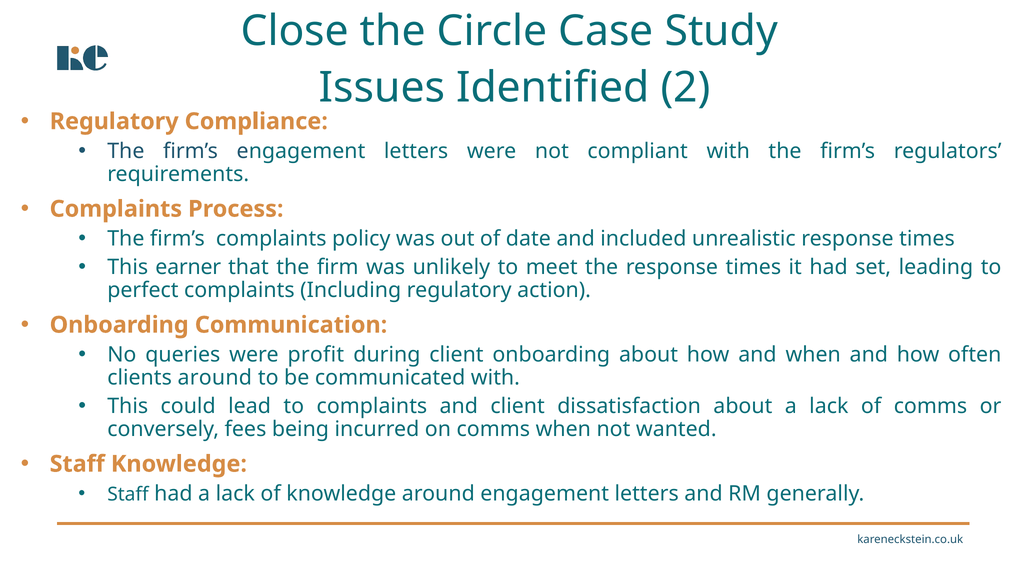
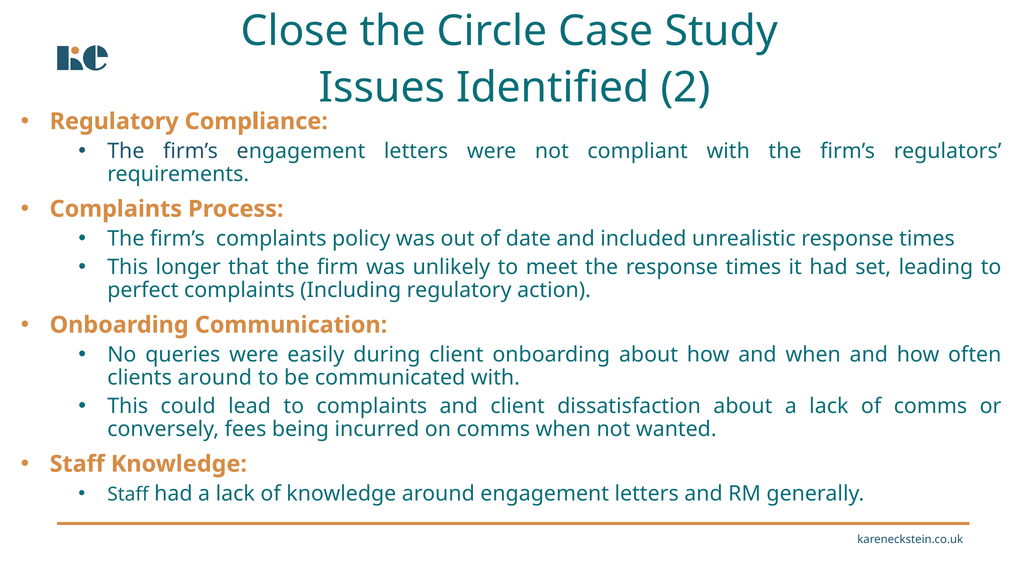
earner: earner -> longer (188, 267)
profit: profit -> easily (316, 354)
